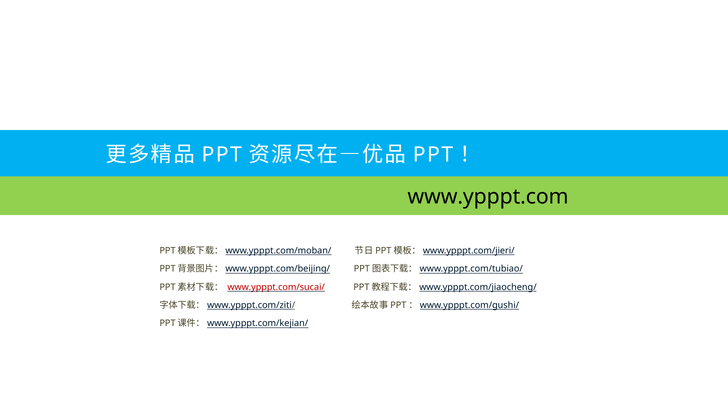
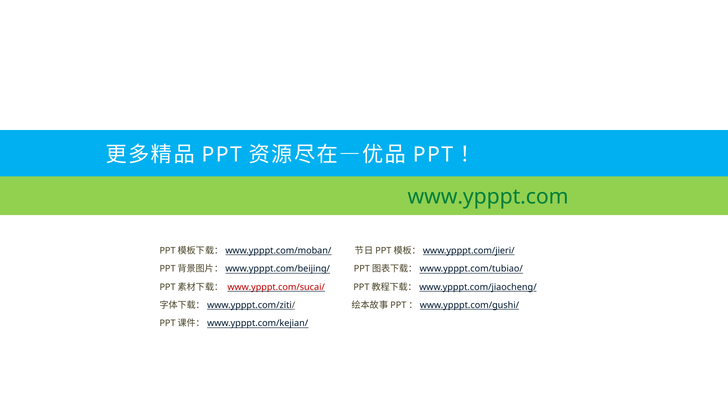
www.ypppt.com colour: black -> green (488, 197)
